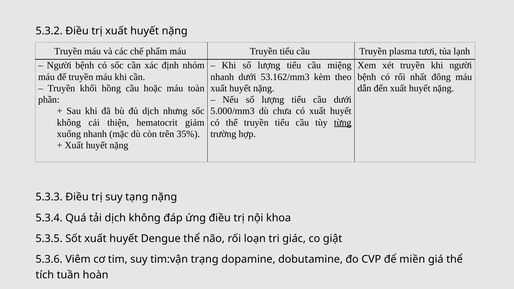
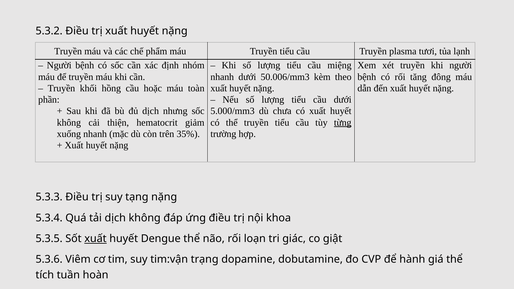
53.162/mm3: 53.162/mm3 -> 50.006/mm3 (285, 77)
nhất: nhất -> tăng (418, 77)
xuất underline: none -> present (95, 239)
miền: miền -> hành (412, 259)
